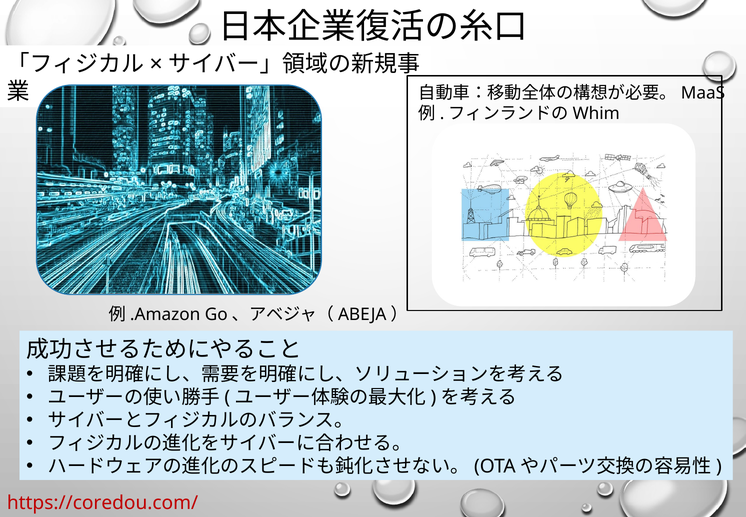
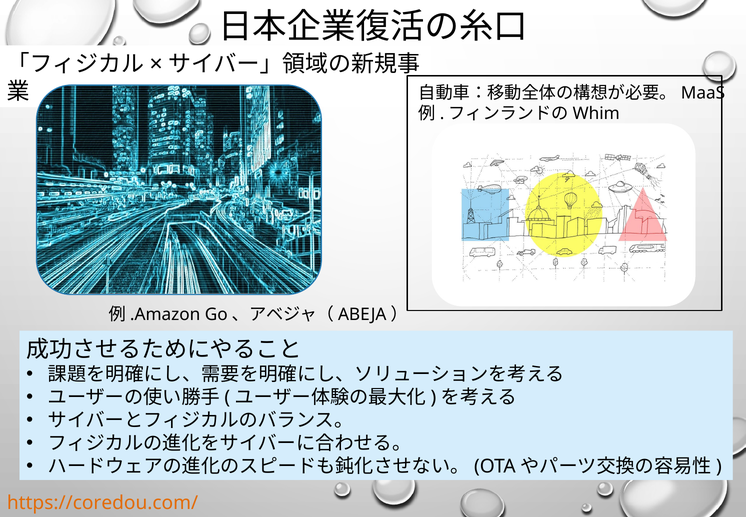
https://coredou.com/ colour: red -> orange (103, 502)
